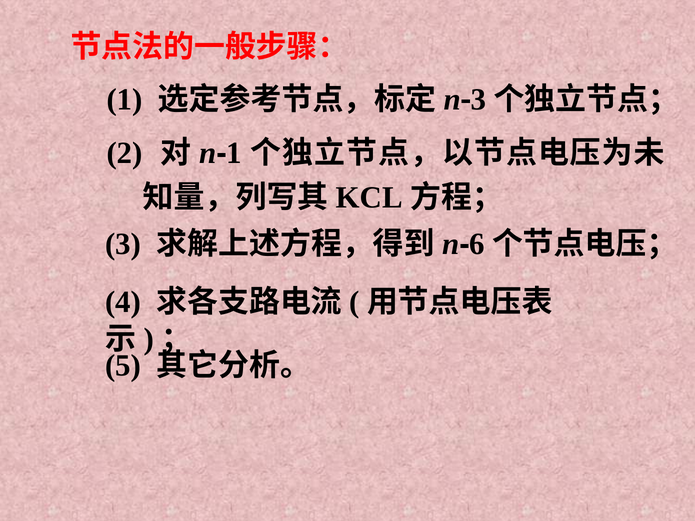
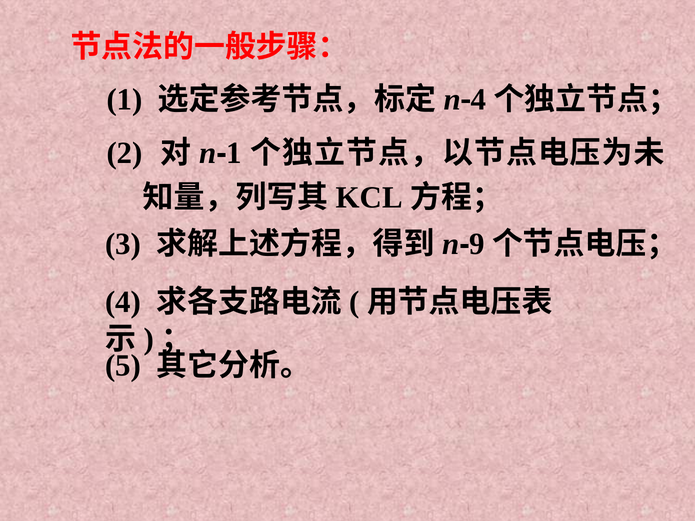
3: 3 -> 4 (478, 99)
6: 6 -> 9 (477, 244)
